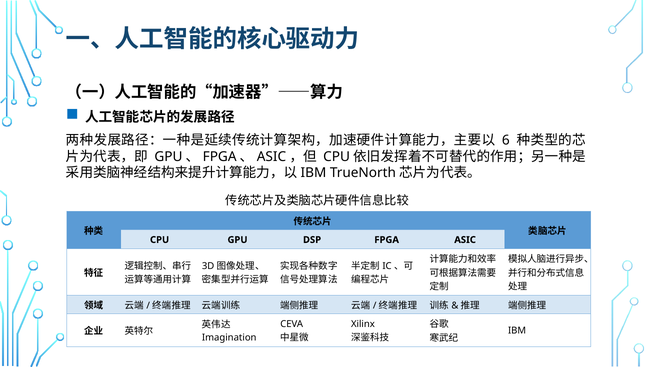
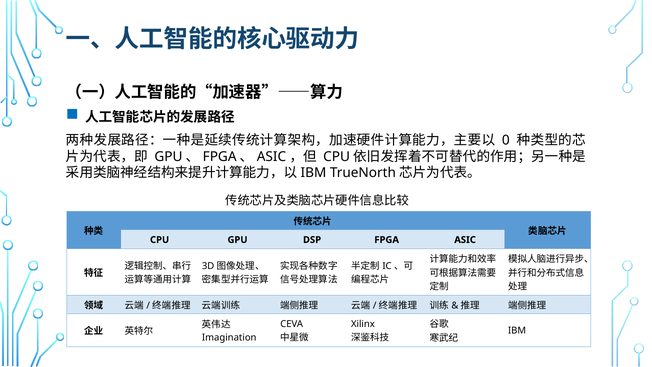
6: 6 -> 0 (506, 140)
